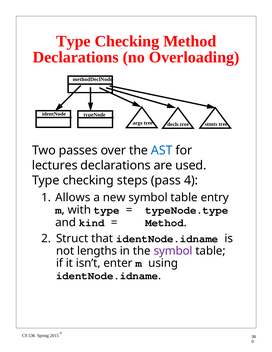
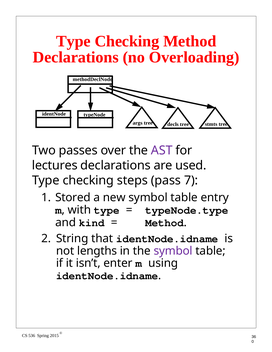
AST colour: blue -> purple (162, 150)
4: 4 -> 7 (191, 180)
Allows: Allows -> Stored (73, 198)
Struct: Struct -> String (72, 238)
